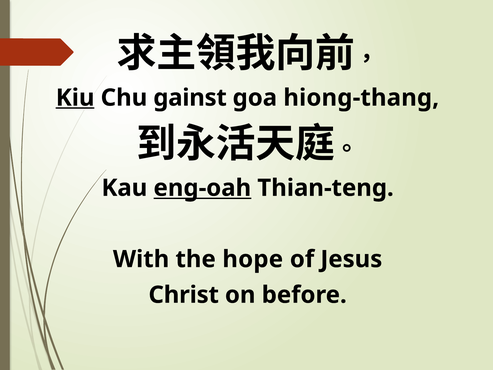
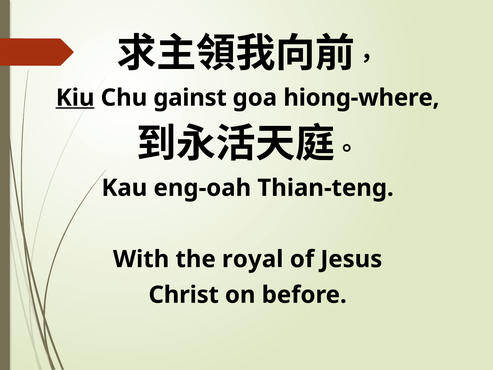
hiong-thang: hiong-thang -> hiong-where (361, 98)
eng-oah underline: present -> none (202, 188)
hope: hope -> royal (253, 259)
